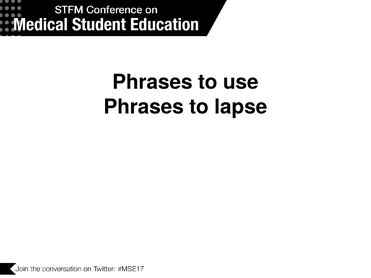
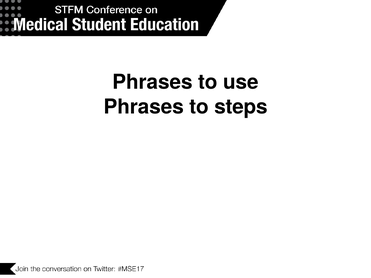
lapse: lapse -> steps (241, 107)
